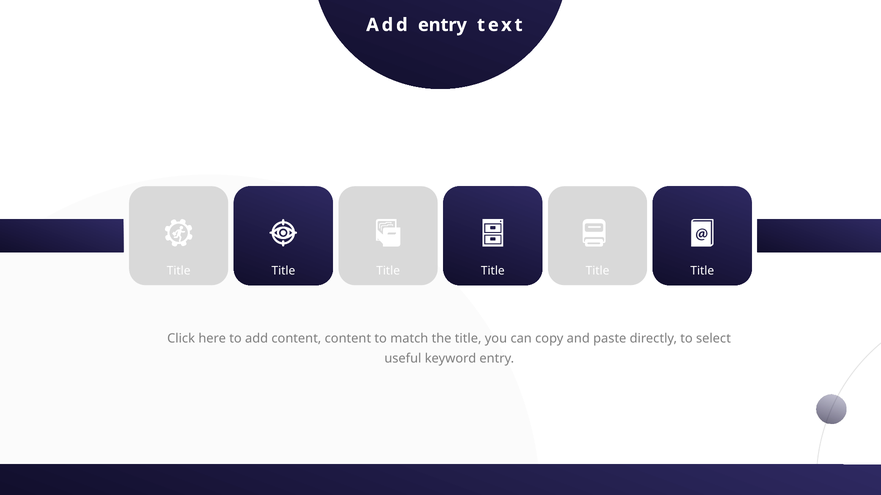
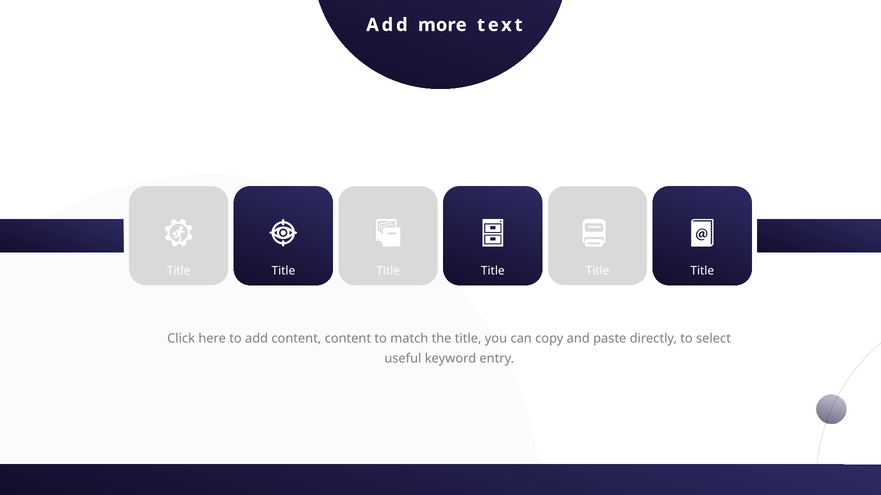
Add entry: entry -> more (442, 25)
